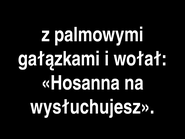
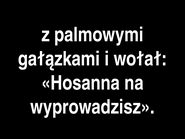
wysłuchujesz: wysłuchujesz -> wyprowadzisz (92, 107)
